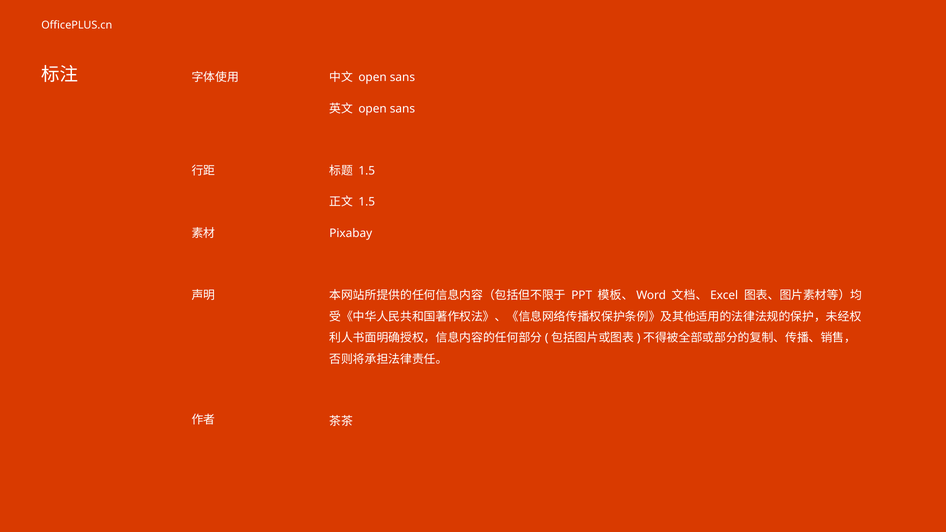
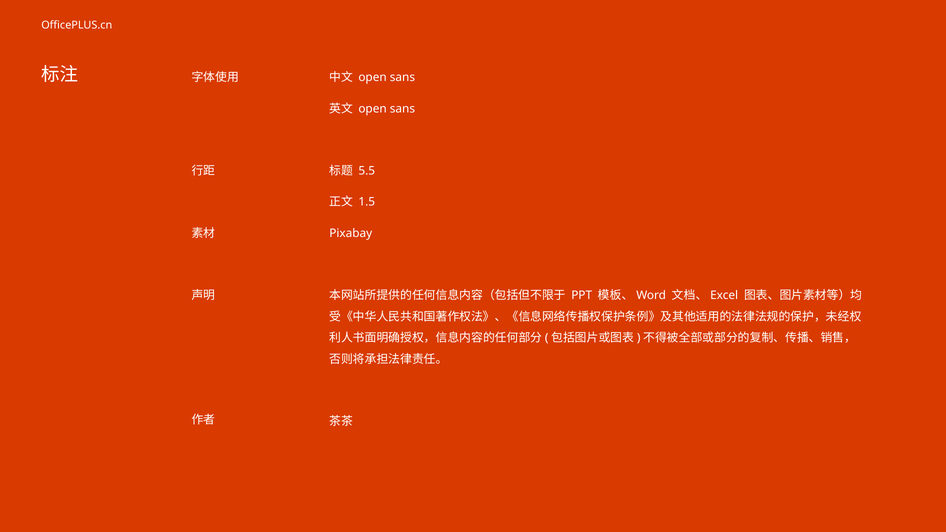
1.5: 1.5 -> 5.5 (367, 171)
